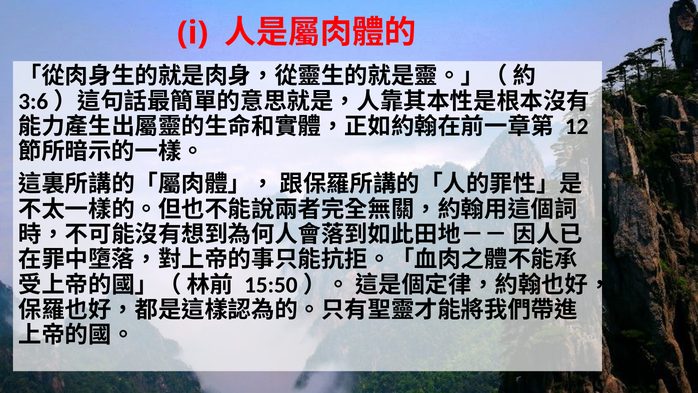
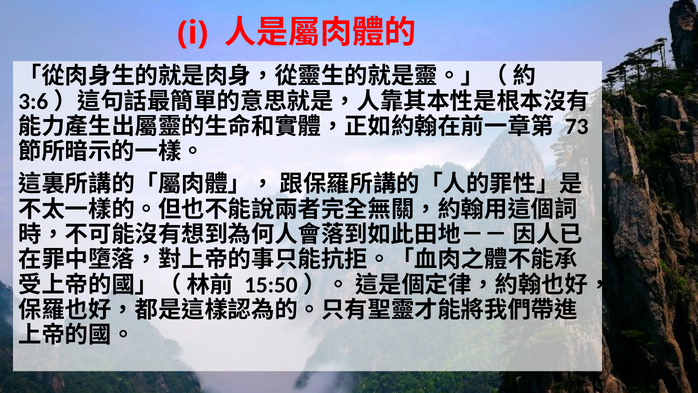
12: 12 -> 73 (577, 126)
